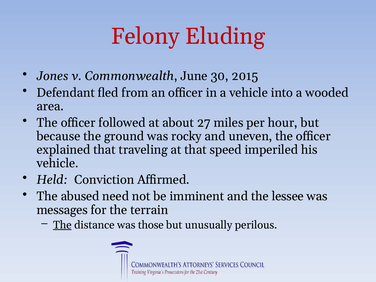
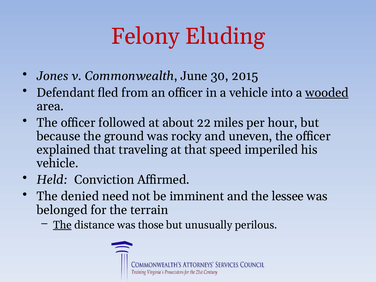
wooded underline: none -> present (327, 93)
27: 27 -> 22 (204, 123)
abused: abused -> denied (80, 196)
messages: messages -> belonged (62, 210)
